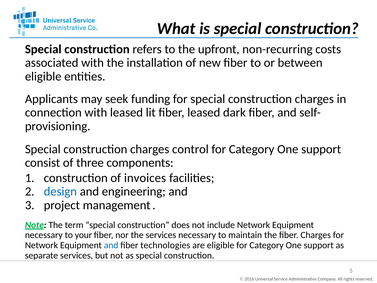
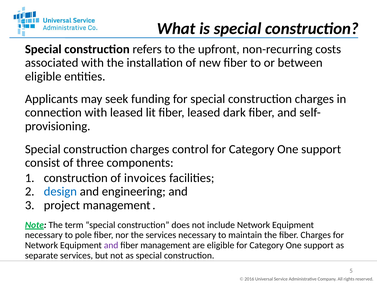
your: your -> pole (83, 235)
and colour: blue -> purple (111, 245)
fiber technologies: technologies -> management (165, 245)
